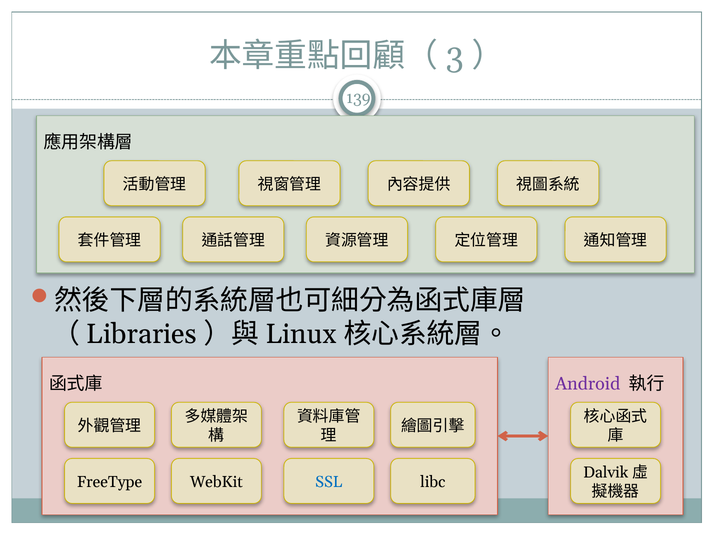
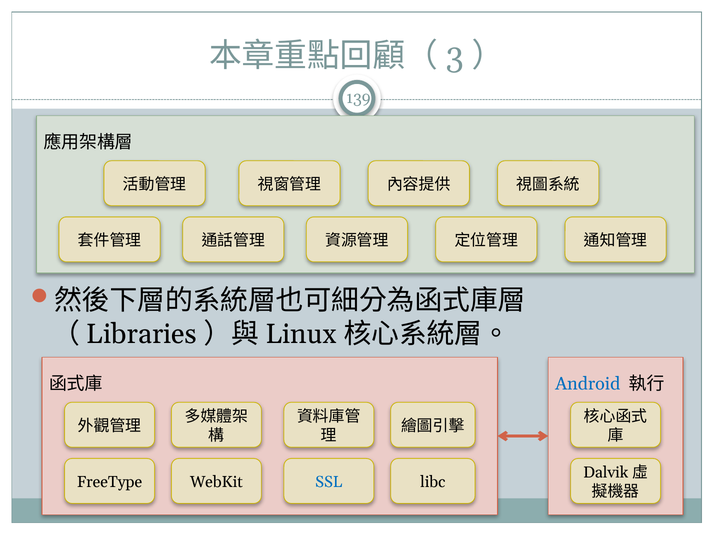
Android colour: purple -> blue (588, 384)
